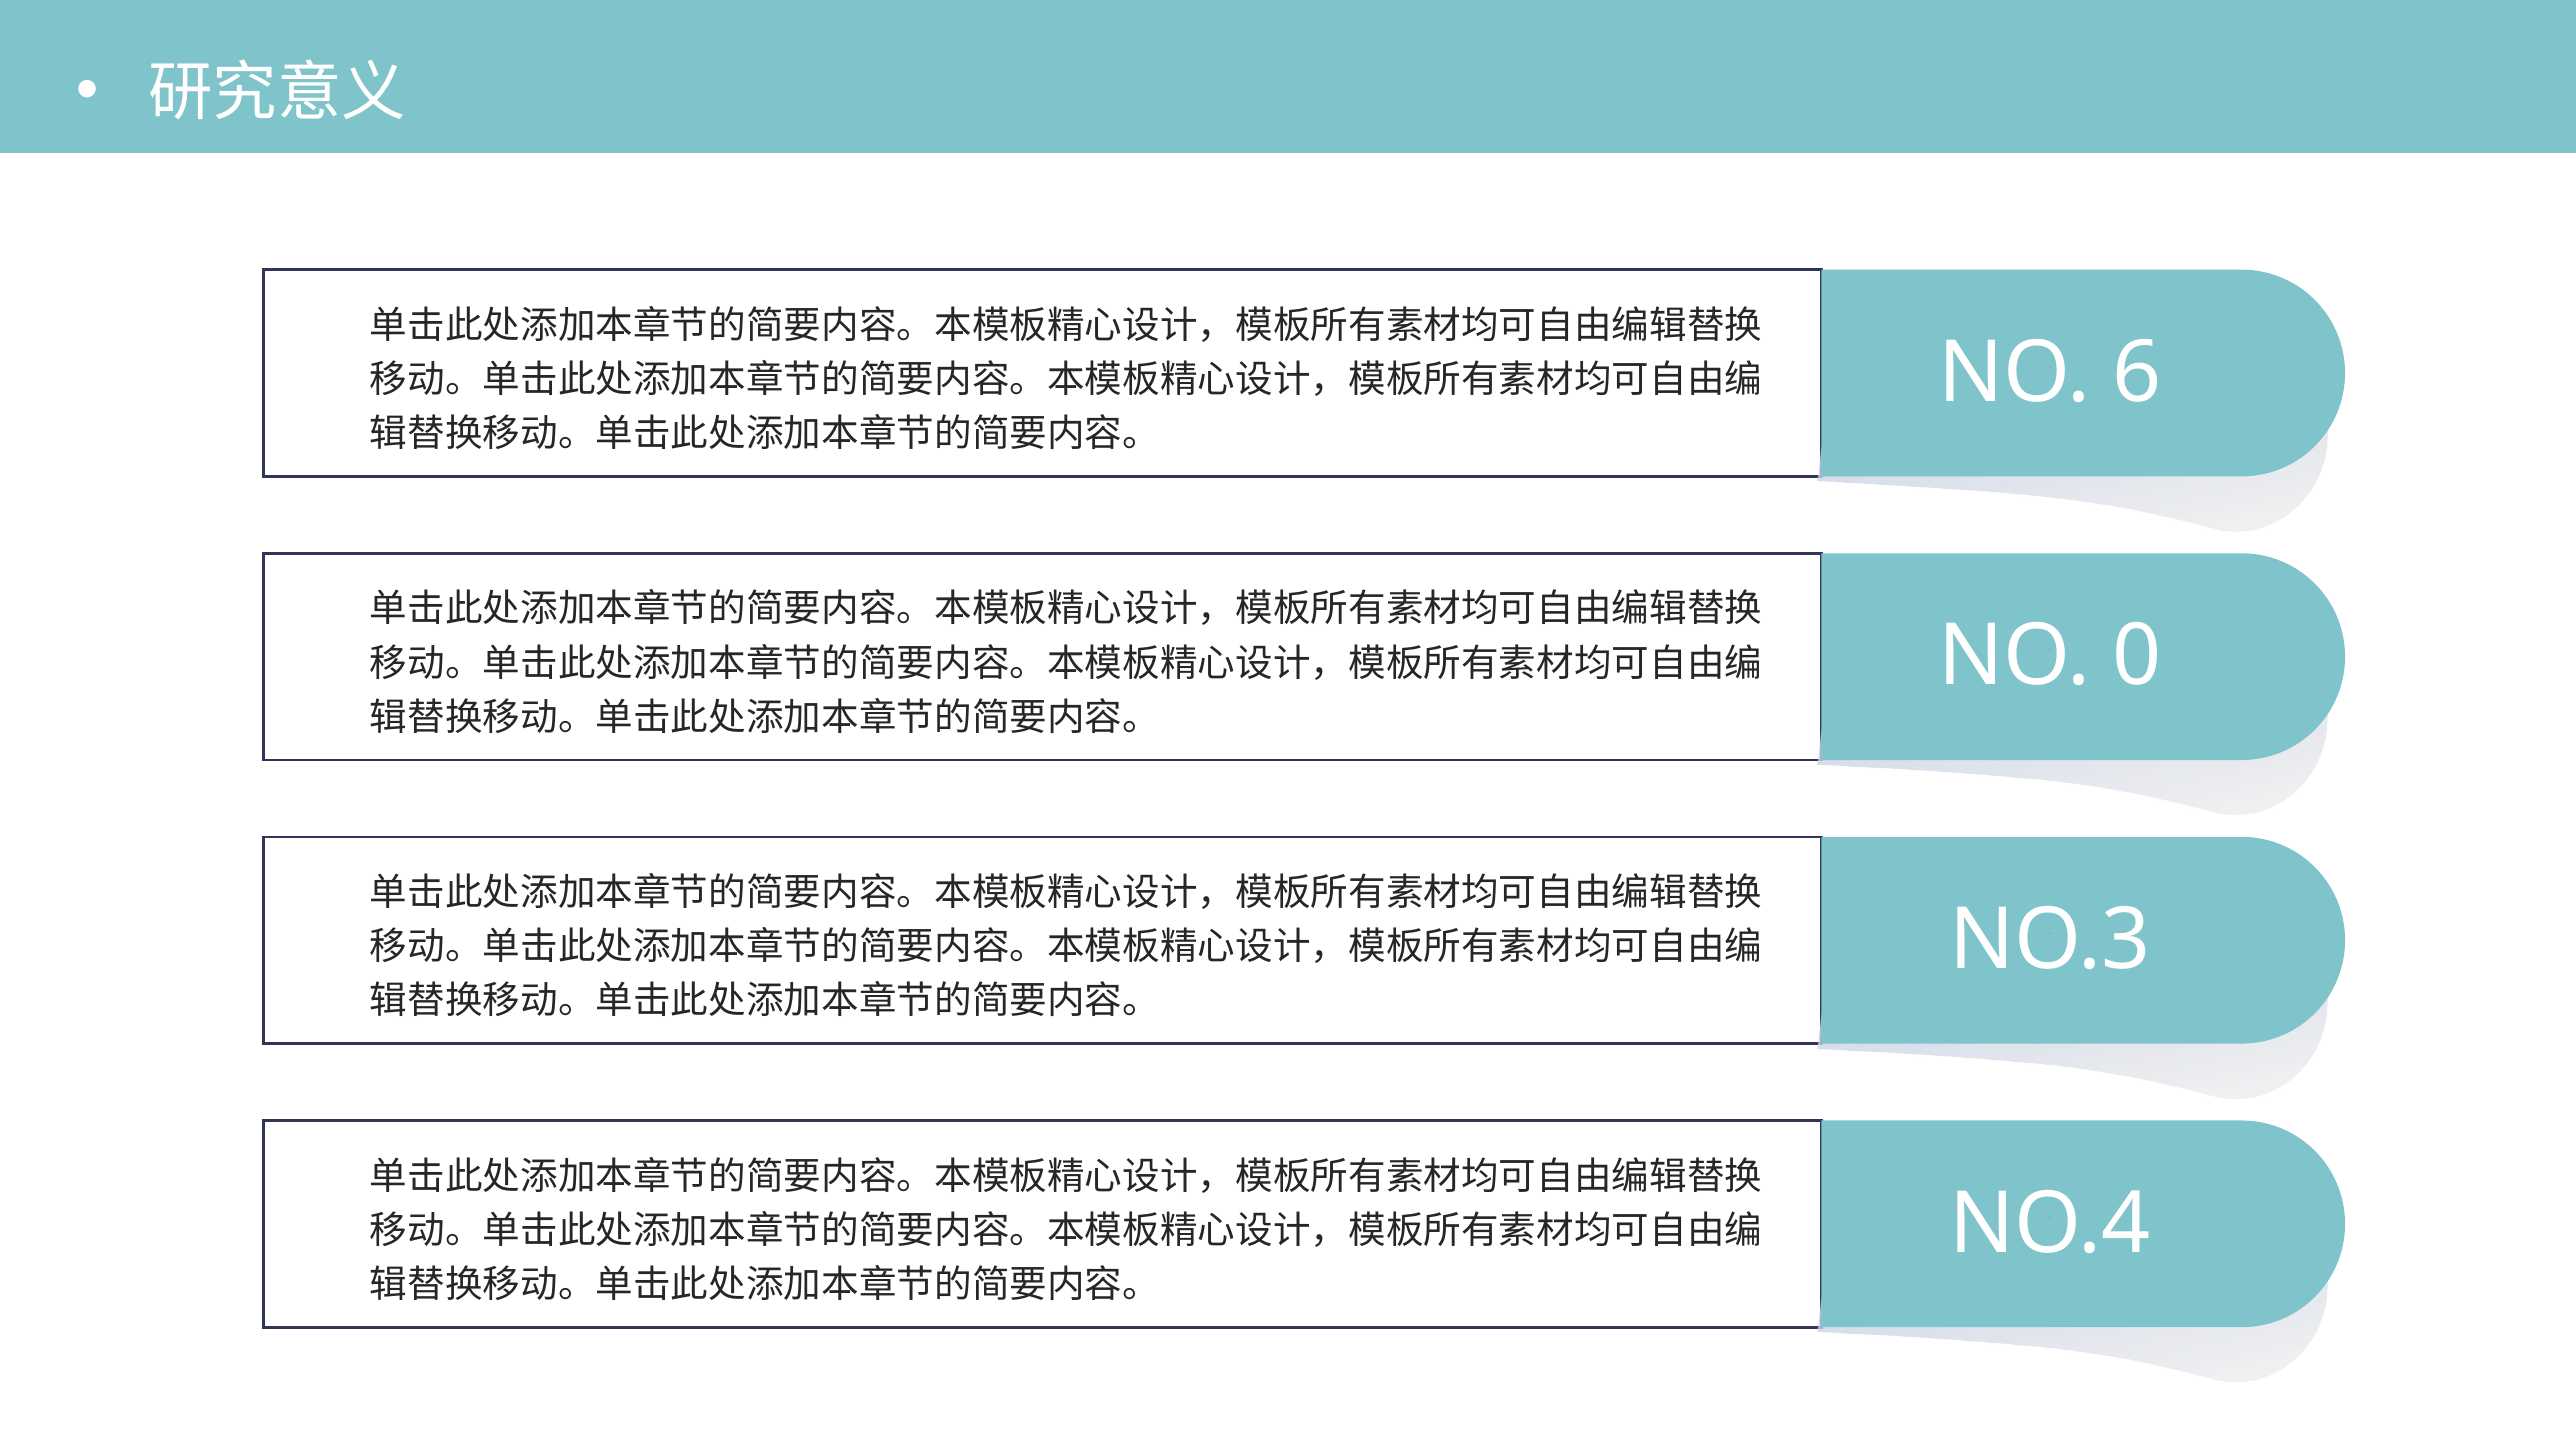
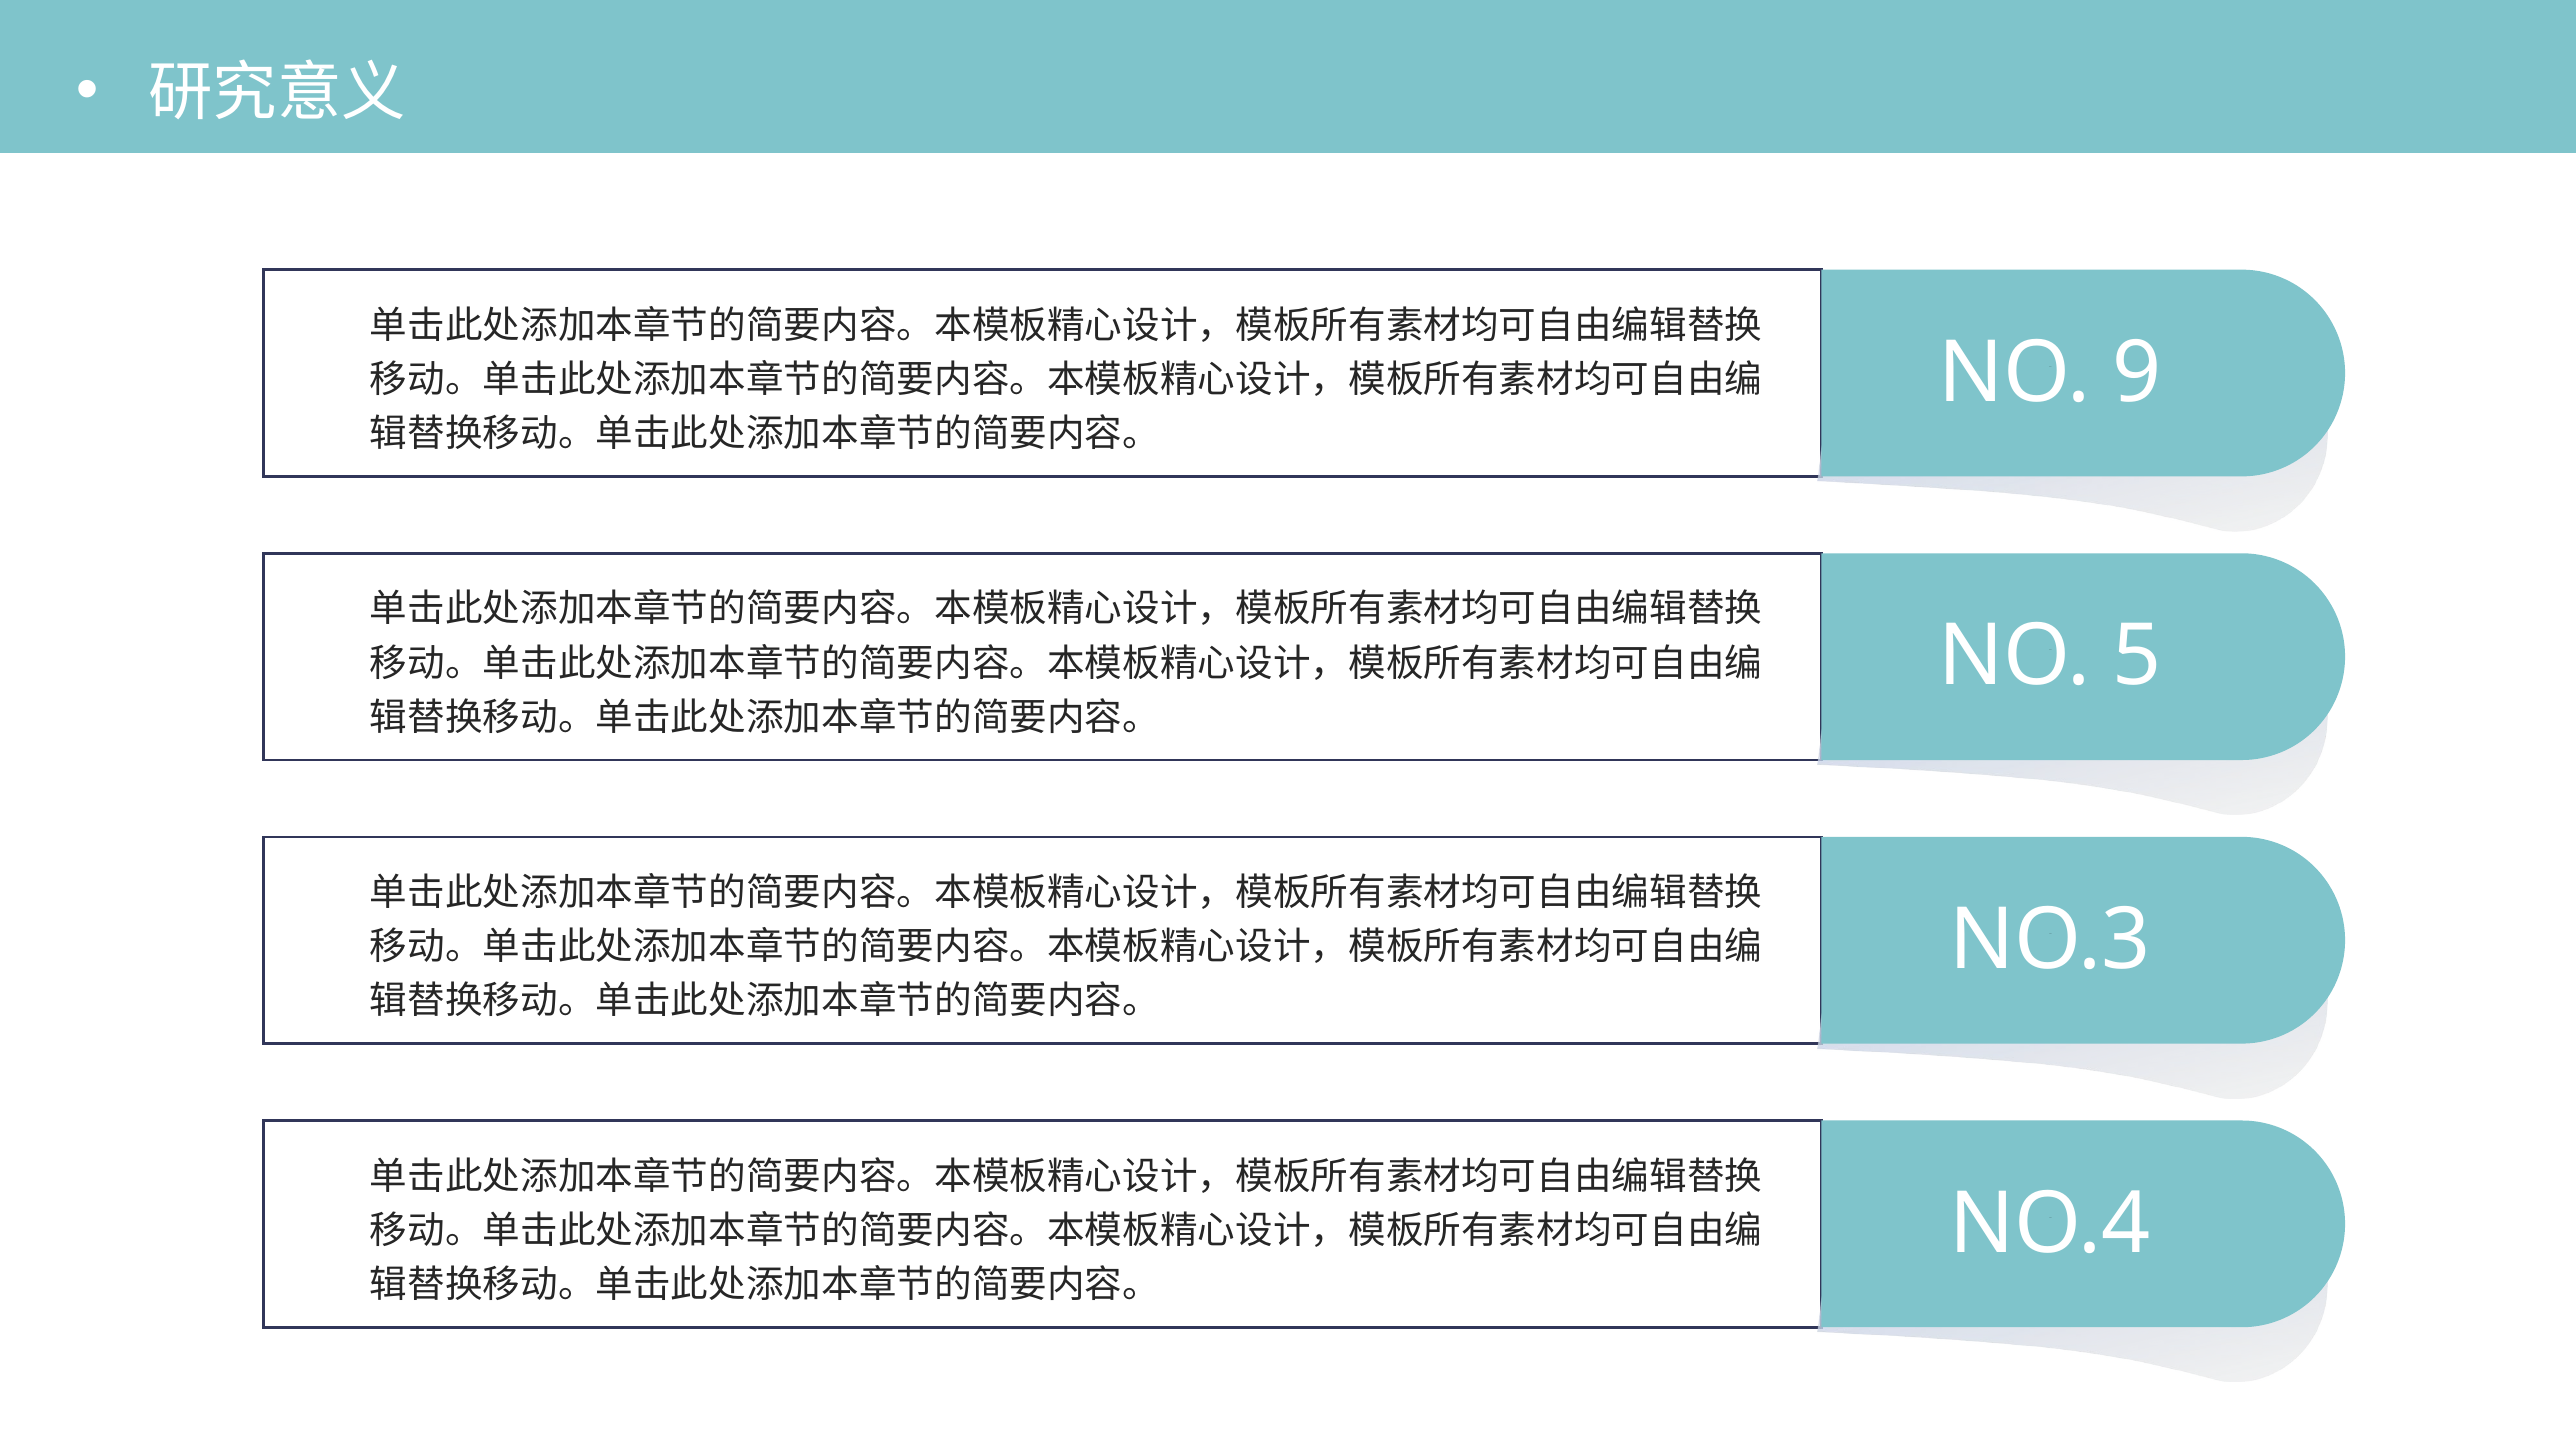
6: 6 -> 9 (2137, 373)
0: 0 -> 5 (2137, 657)
